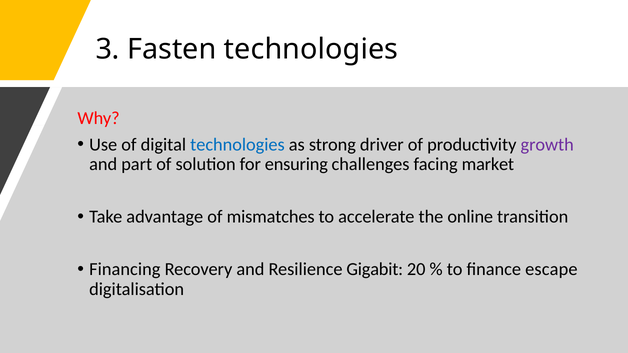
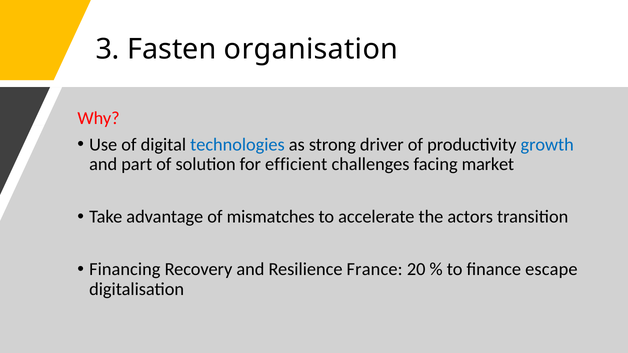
Fasten technologies: technologies -> organisation (311, 49)
growth colour: purple -> blue (547, 145)
ensuring: ensuring -> efficient (296, 164)
online: online -> actors (470, 217)
Gigabit: Gigabit -> France (375, 270)
